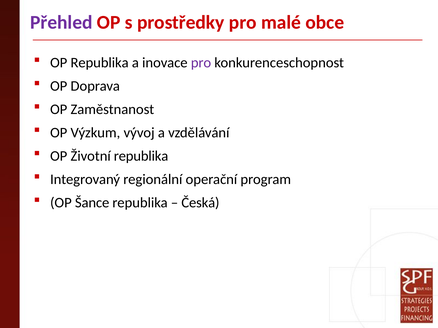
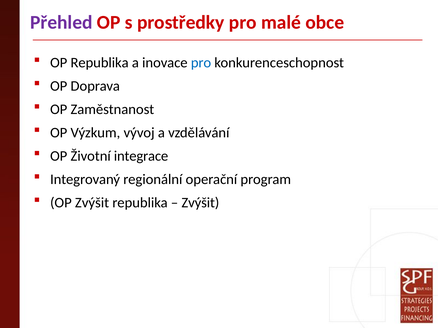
pro colour: purple -> blue (201, 63)
Životní republika: republika -> integrace (141, 156)
OP Šance: Šance -> Zvýšit (92, 203)
Česká: Česká -> Zvýšit (200, 203)
